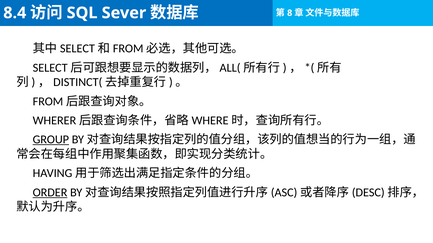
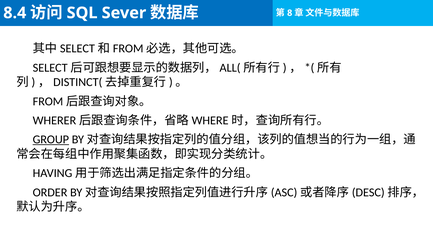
ORDER underline: present -> none (50, 193)
